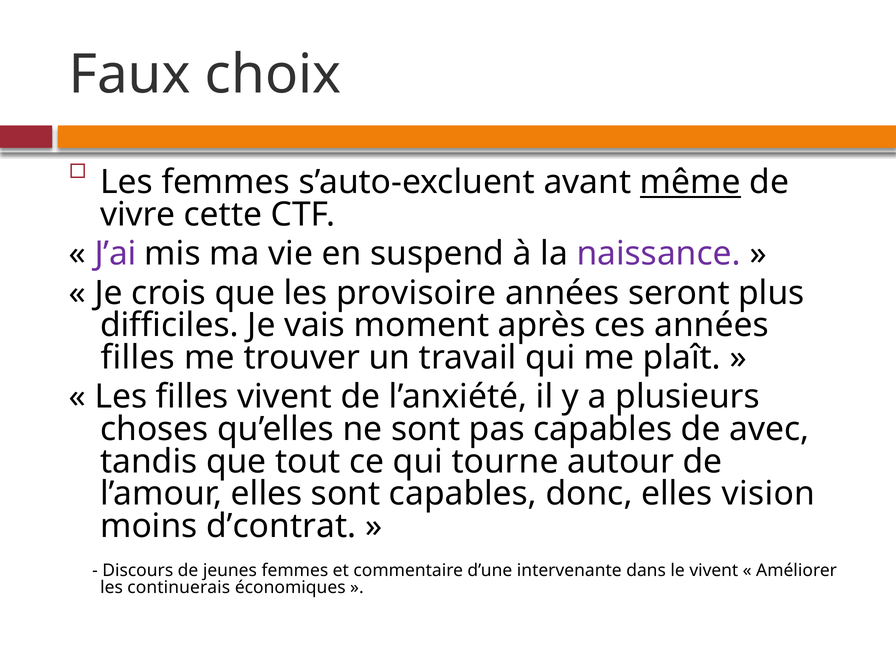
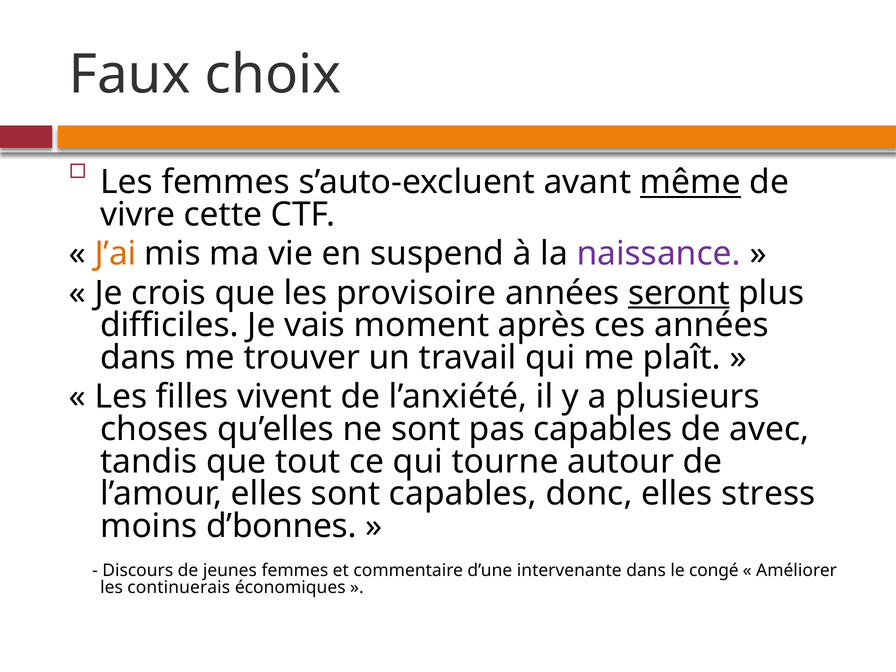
J’ai colour: purple -> orange (115, 254)
seront underline: none -> present (679, 293)
filles: filles -> dans (138, 358)
vision: vision -> stress (768, 494)
d’contrat: d’contrat -> d’bonnes (281, 526)
le vivent: vivent -> congé (714, 571)
